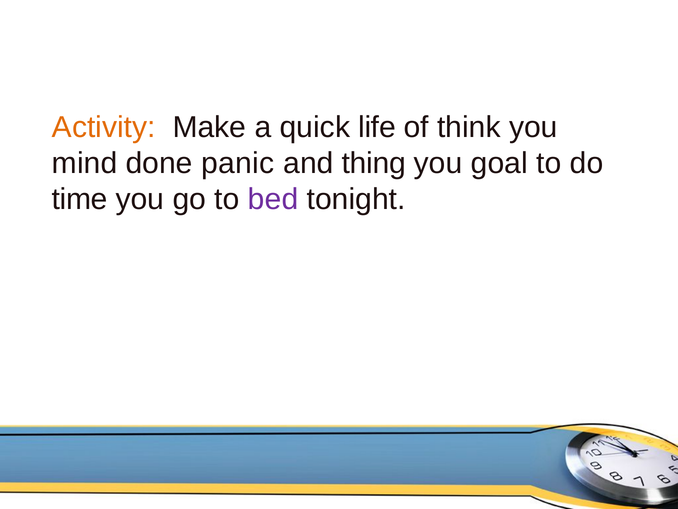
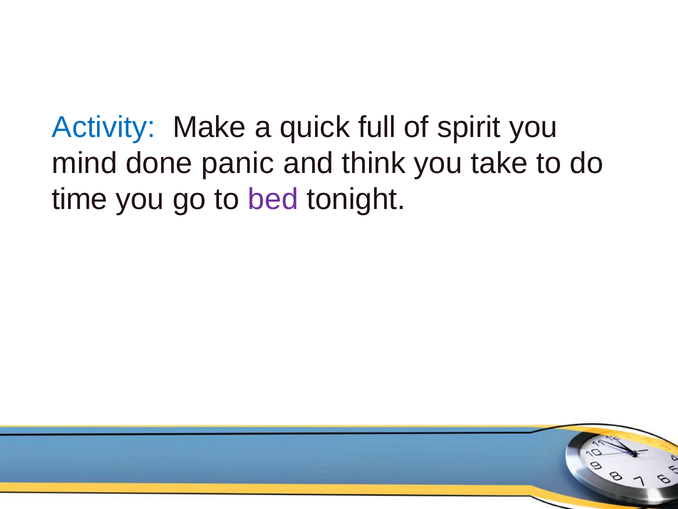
Activity colour: orange -> blue (104, 127)
life: life -> full (377, 127)
think: think -> spirit (469, 127)
thing: thing -> think (374, 163)
goal: goal -> take (499, 163)
